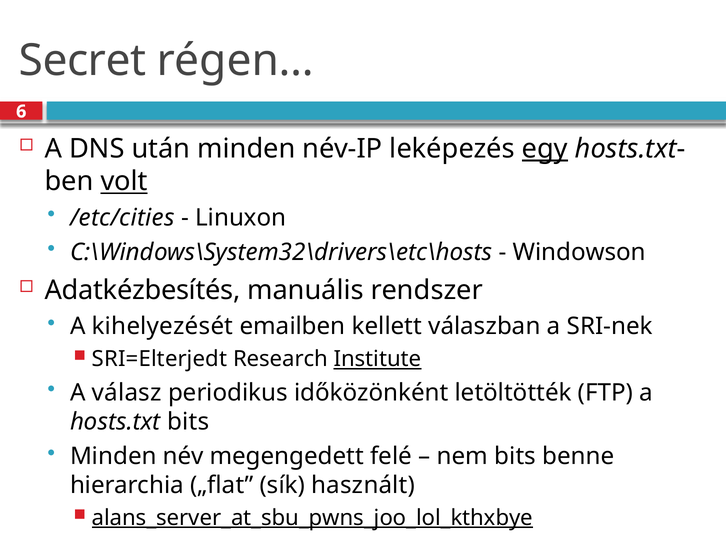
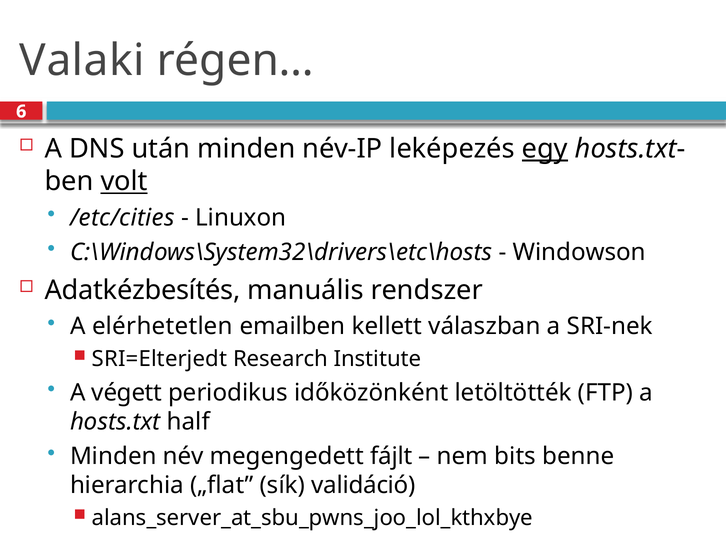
Secret: Secret -> Valaki (82, 61)
kihelyezését: kihelyezését -> elérhetetlen (162, 327)
Institute underline: present -> none (377, 359)
válasz: válasz -> végett (127, 393)
hosts.txt bits: bits -> half (188, 422)
felé: felé -> fájlt (391, 457)
használt: használt -> validáció (363, 486)
alans_server_at_sbu_pwns_joo_lol_kthxbye underline: present -> none (312, 518)
